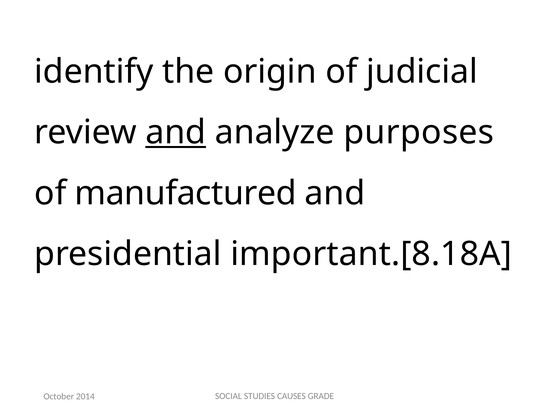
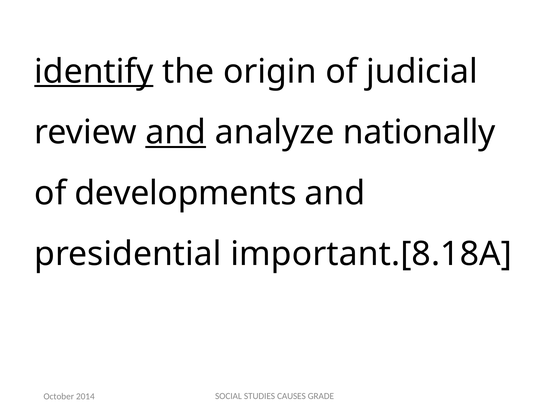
identify underline: none -> present (94, 72)
purposes: purposes -> nationally (419, 132)
manufactured: manufactured -> developments (186, 193)
